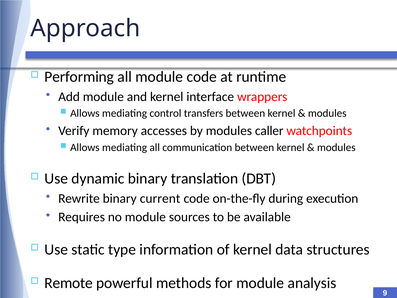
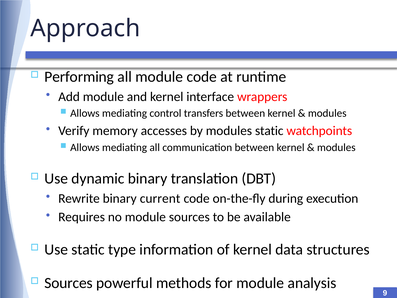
modules caller: caller -> static (269, 131)
Remote: Remote -> Sources (69, 283)
